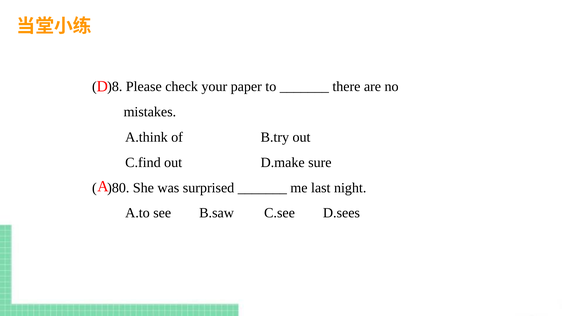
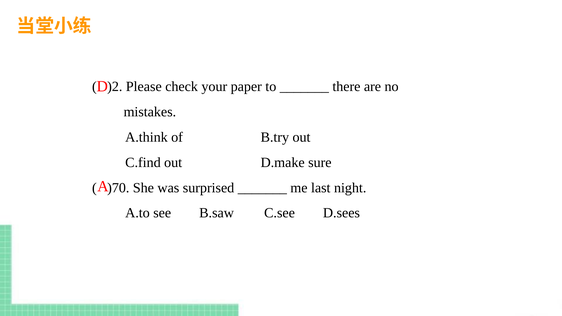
)8: )8 -> )2 (115, 87)
)80: )80 -> )70 (118, 188)
